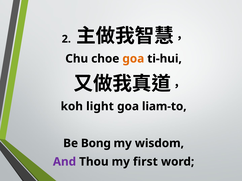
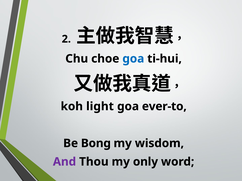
goa colour: orange -> blue (133, 59)
liam-to: liam-to -> ever-to (164, 107)
first: first -> only (145, 162)
